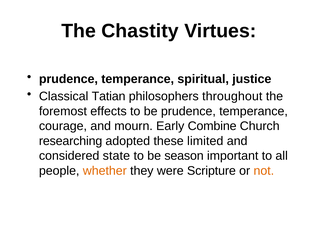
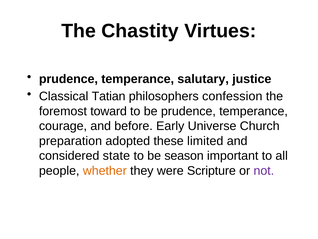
spiritual: spiritual -> salutary (203, 79)
throughout: throughout -> confession (232, 96)
effects: effects -> toward (109, 111)
mourn: mourn -> before (134, 126)
Combine: Combine -> Universe (212, 126)
researching: researching -> preparation (70, 141)
not colour: orange -> purple (264, 170)
